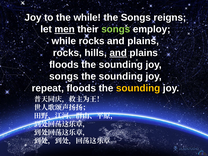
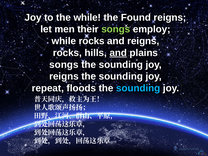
the Songs: Songs -> Found (136, 17)
men underline: present -> none (65, 29)
plains: plains -> reigns (143, 41)
floods: floods -> songs (64, 65)
songs: songs -> reigns (64, 76)
sounding colour: yellow -> light blue (138, 88)
